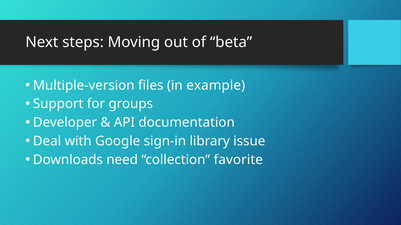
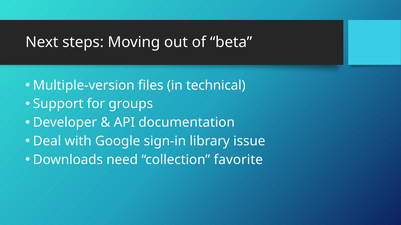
example: example -> technical (216, 86)
